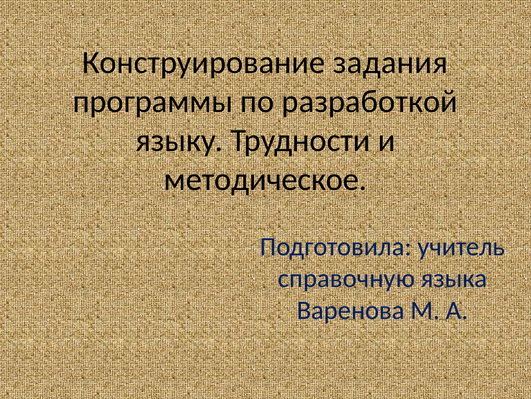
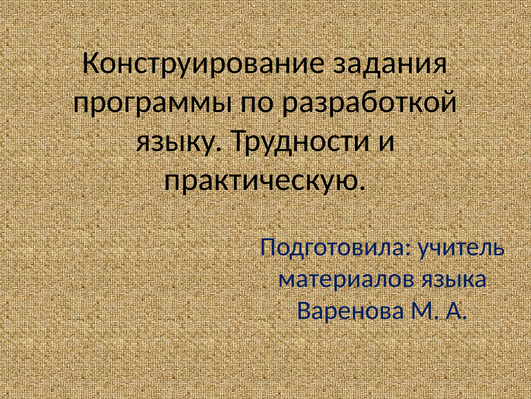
методическое: методическое -> практическую (265, 179)
справочную: справочную -> материалов (346, 278)
